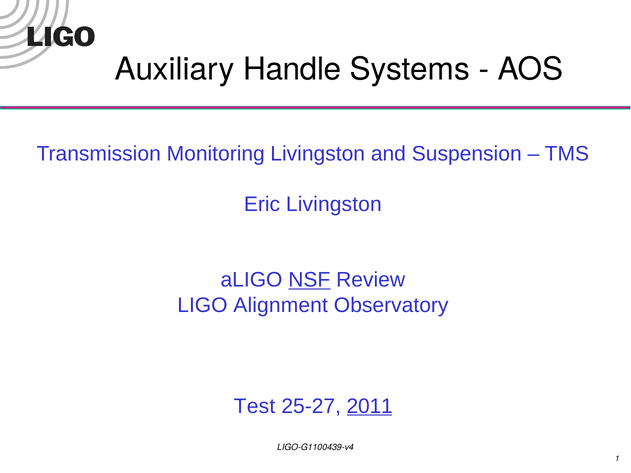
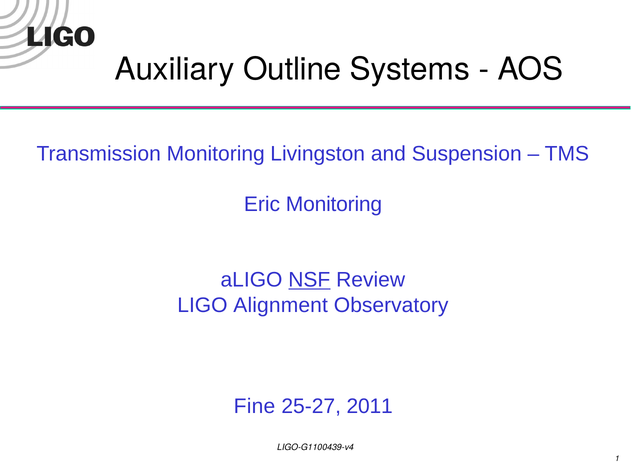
Handle: Handle -> Outline (292, 69)
Eric Livingston: Livingston -> Monitoring (334, 204)
Test: Test -> Fine (254, 406)
2011 underline: present -> none (370, 406)
